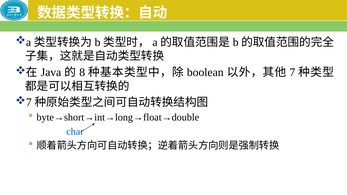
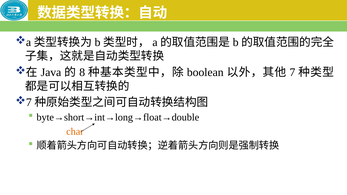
char colour: blue -> orange (75, 132)
